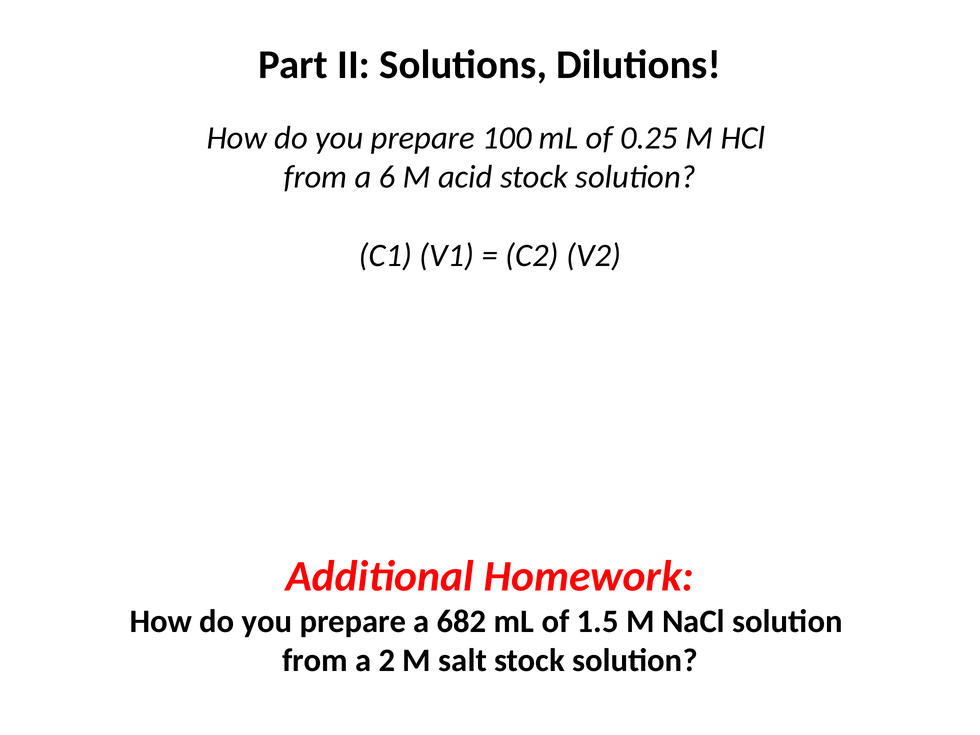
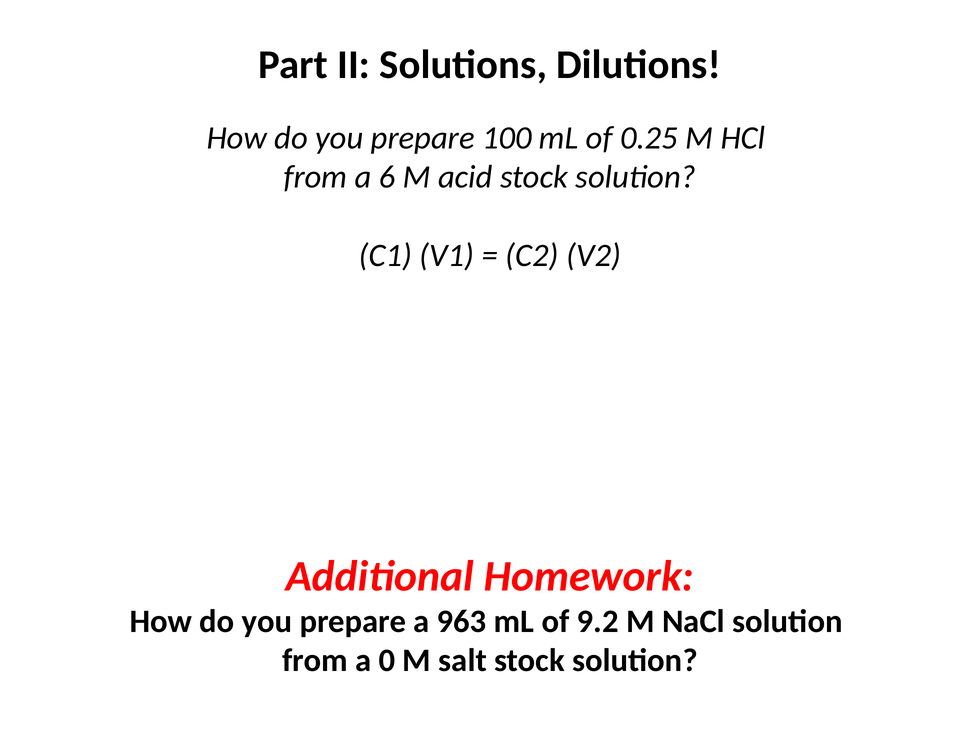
682: 682 -> 963 (462, 621)
1.5: 1.5 -> 9.2 (598, 621)
2: 2 -> 0 (387, 660)
